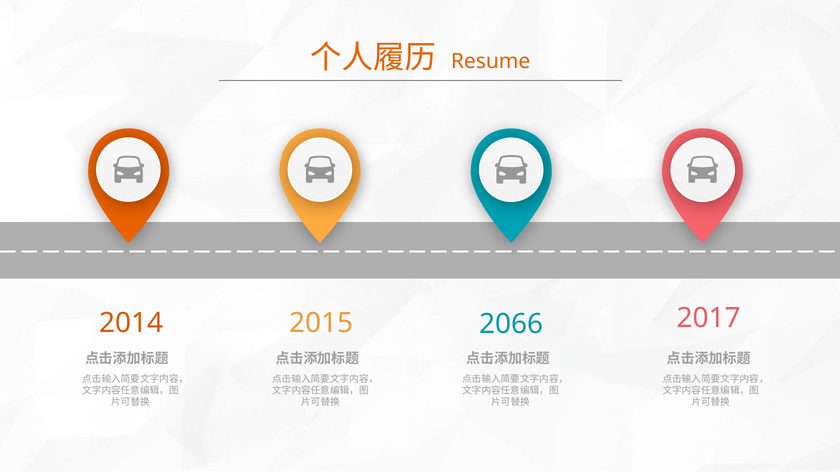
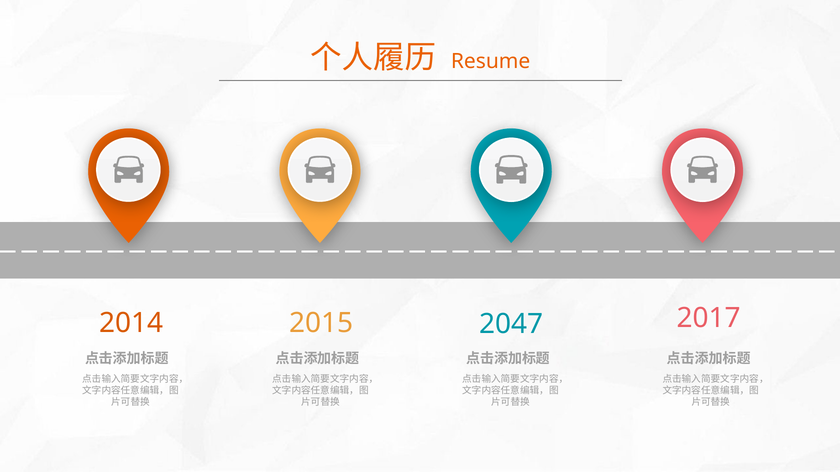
2066: 2066 -> 2047 (511, 324)
